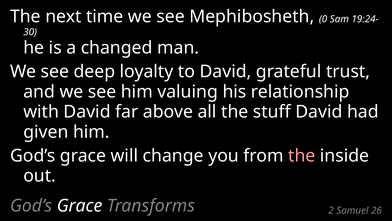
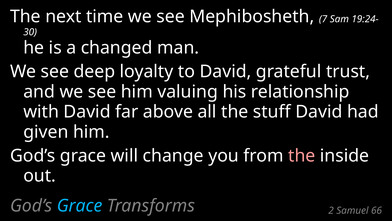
0: 0 -> 7 (323, 19)
Grace colour: white -> light blue (80, 205)
26: 26 -> 66 (377, 210)
